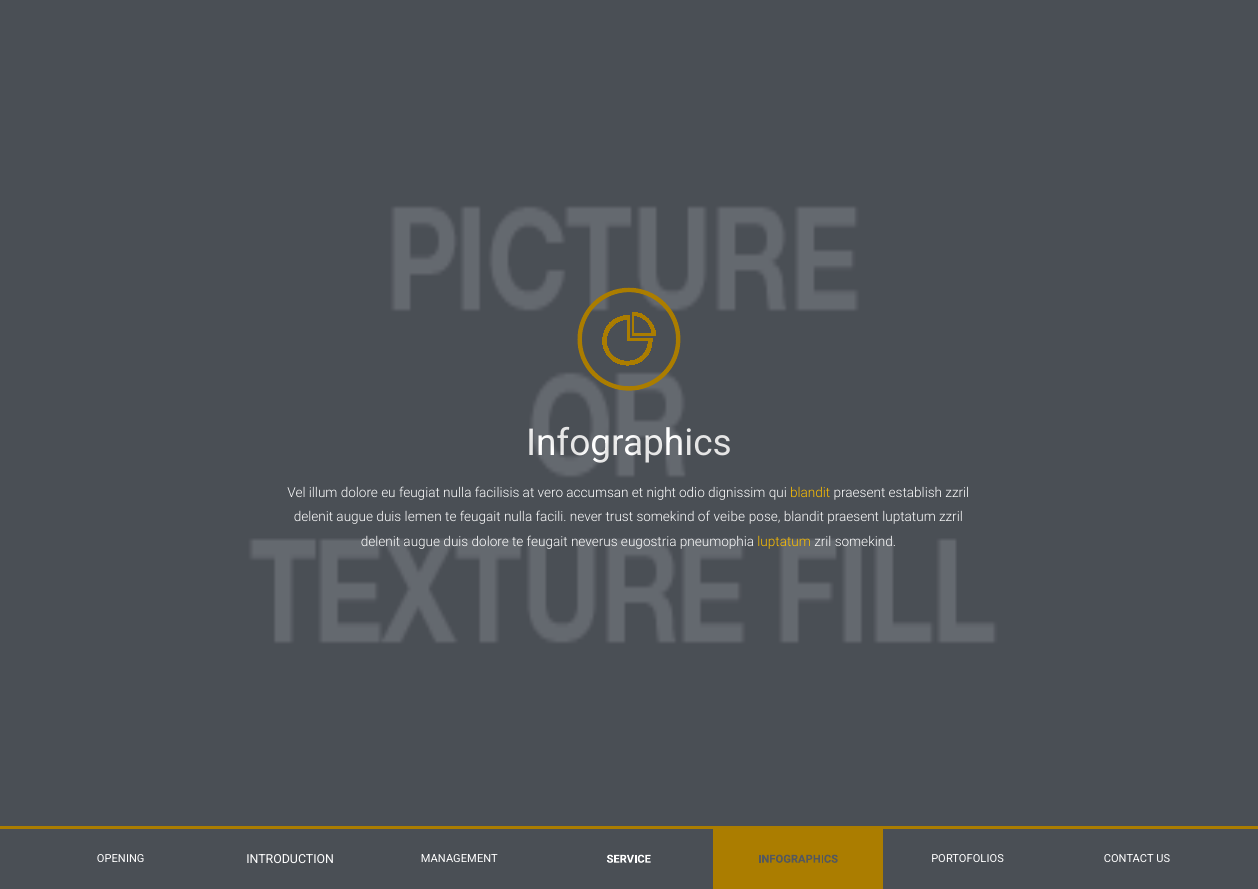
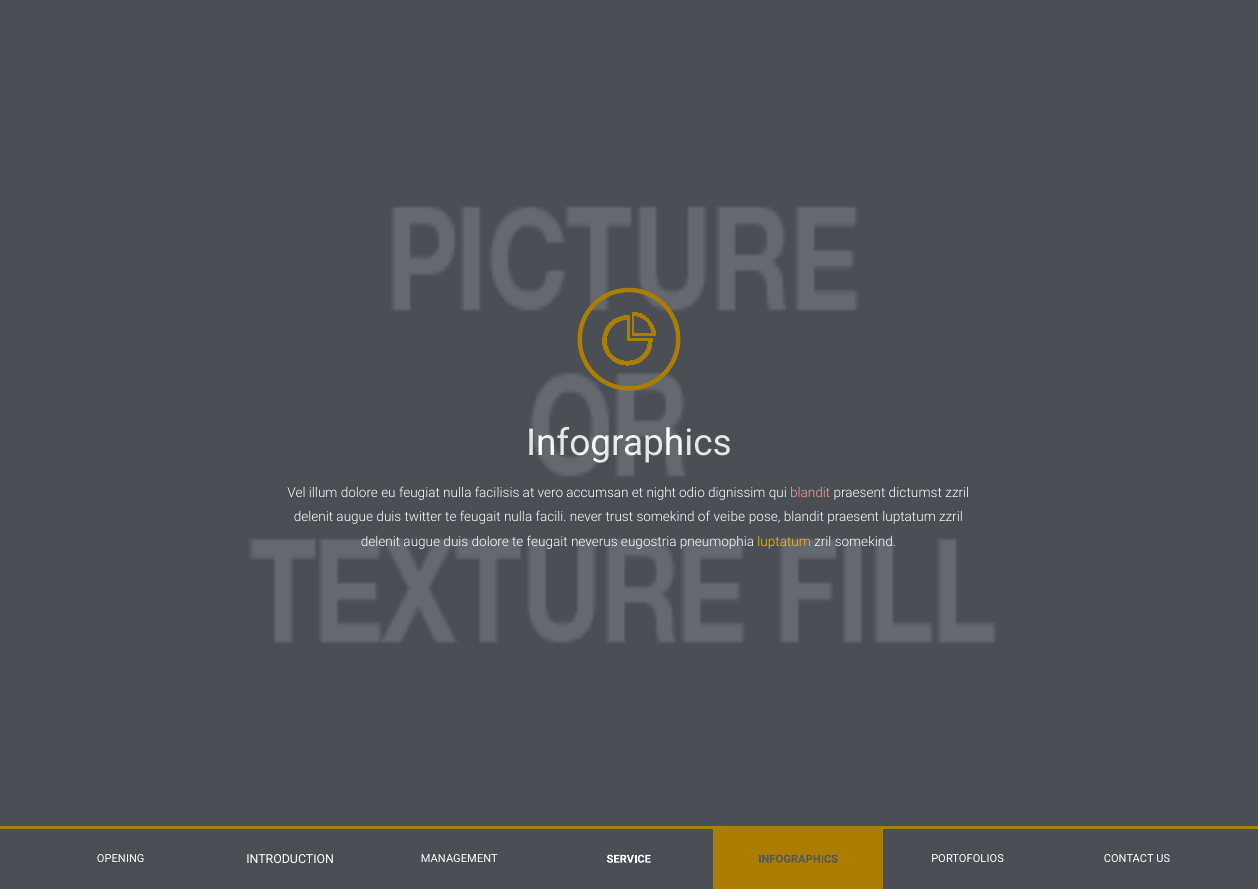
blandit colour: yellow -> pink (810, 493)
establish: establish -> dictumst (915, 493)
lemen: lemen -> twitter (423, 517)
